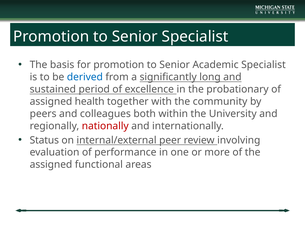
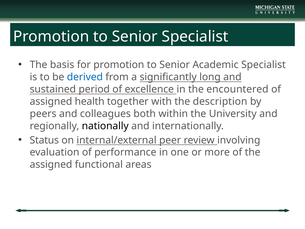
probationary: probationary -> encountered (237, 89)
community: community -> description (220, 101)
nationally colour: red -> black (105, 126)
